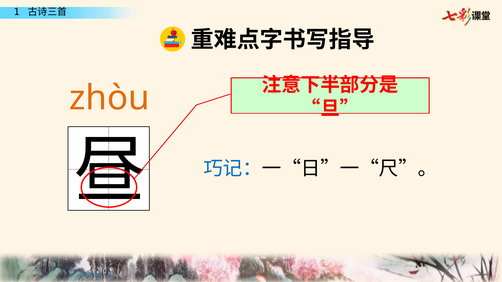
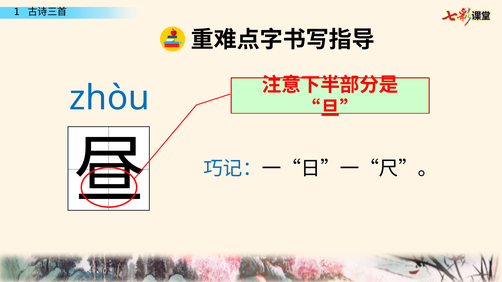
zhòu colour: orange -> blue (109, 98)
